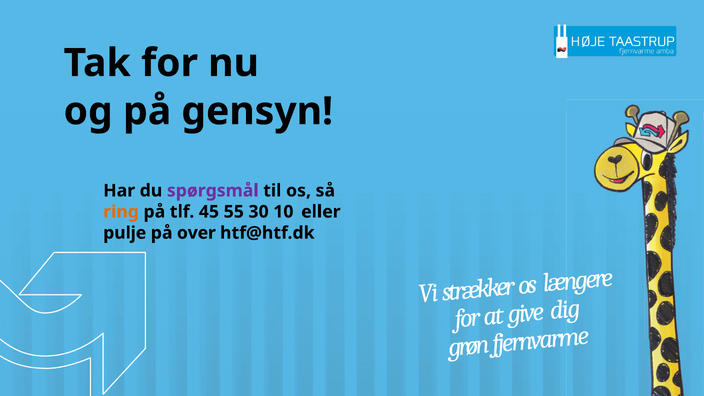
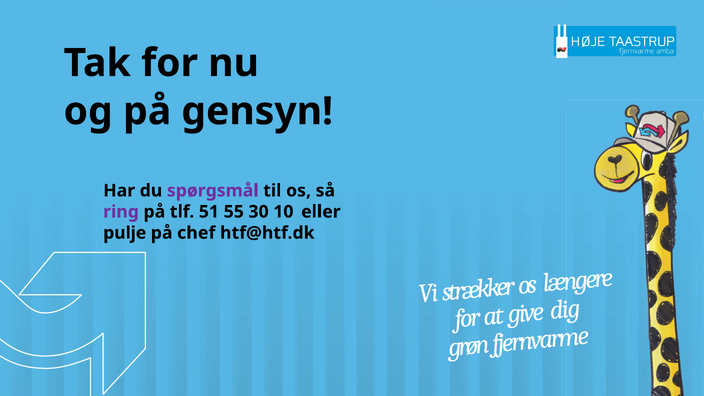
ring colour: orange -> purple (121, 212)
45: 45 -> 51 (209, 212)
over: over -> chef (196, 233)
